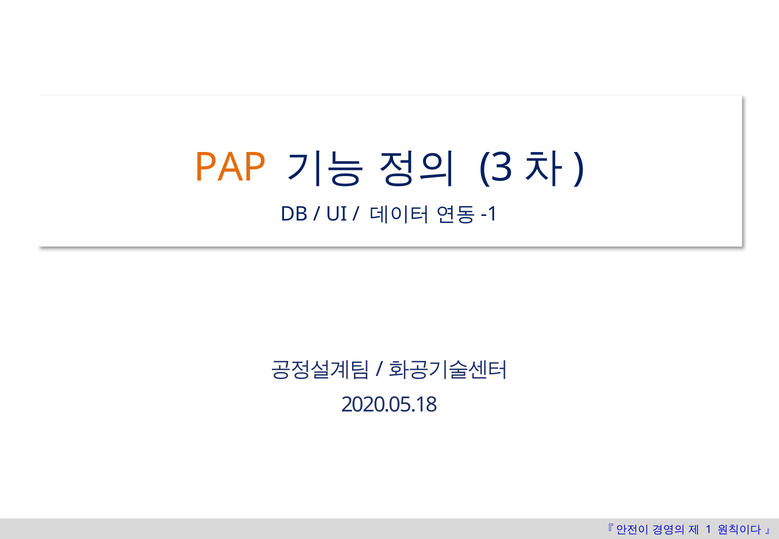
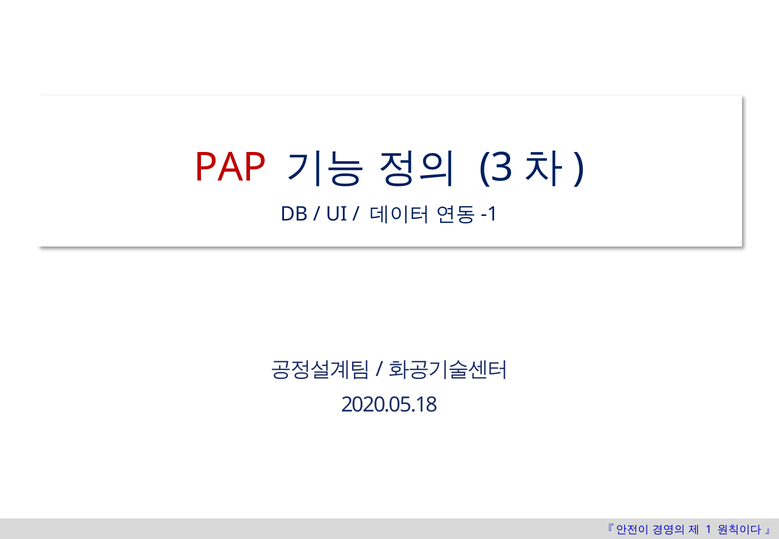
PAP colour: orange -> red (230, 168)
